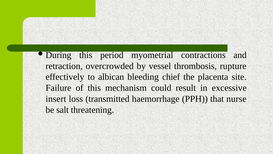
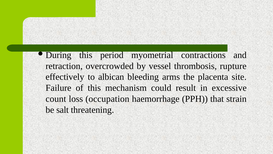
chief: chief -> arms (171, 77)
insert: insert -> count (56, 99)
transmitted: transmitted -> occupation (107, 99)
nurse: nurse -> strain (236, 99)
